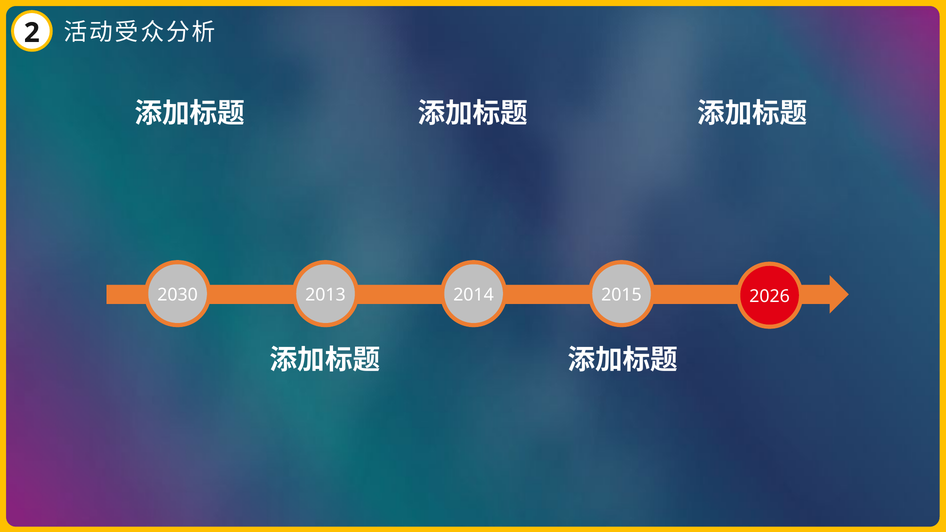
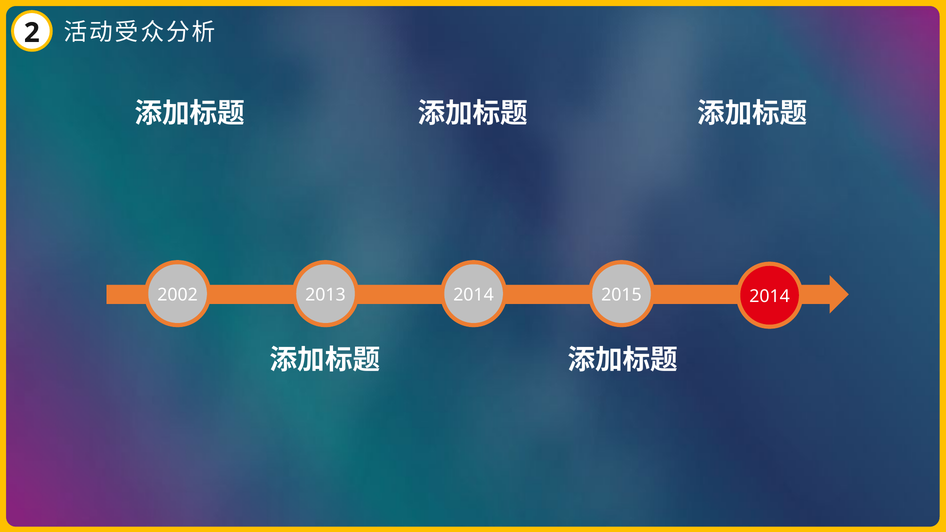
2030: 2030 -> 2002 (178, 295)
2015 2026: 2026 -> 2014 (770, 297)
